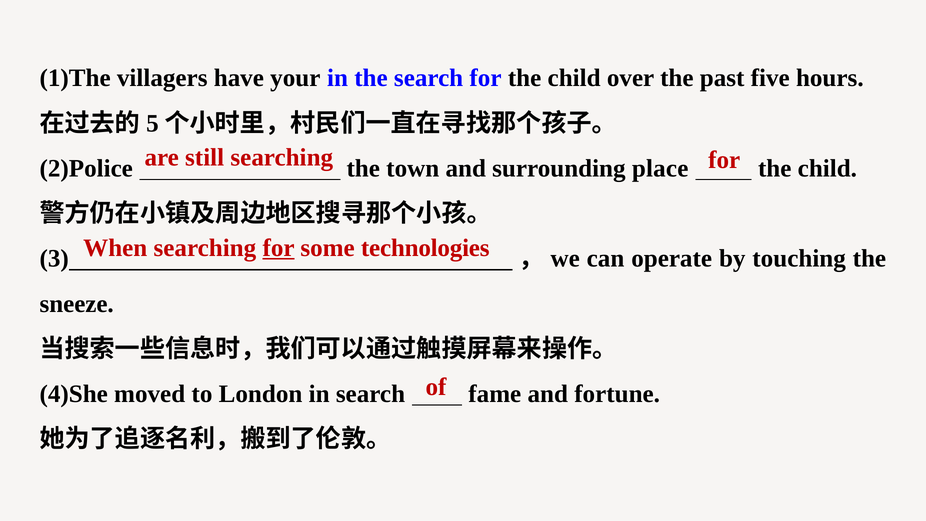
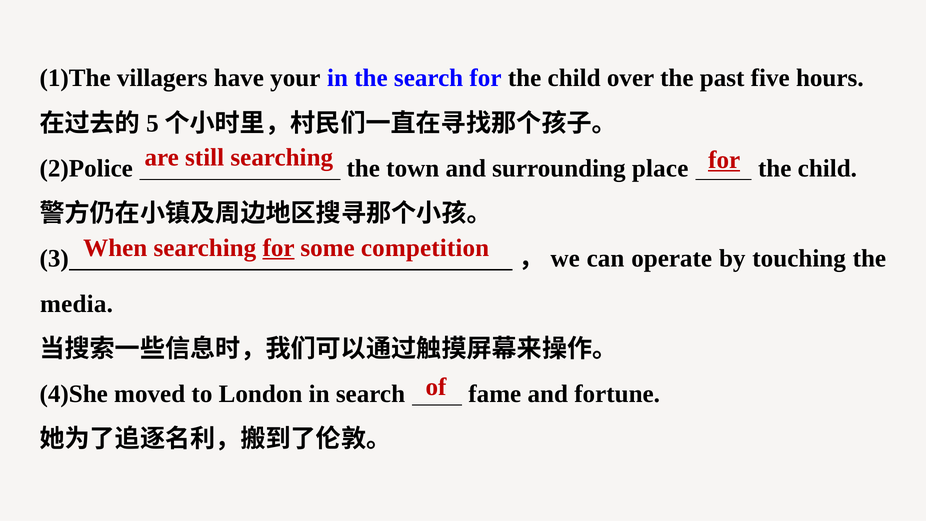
for underline: none -> present (724, 160)
technologies: technologies -> competition (425, 248)
sneeze: sneeze -> media (77, 304)
